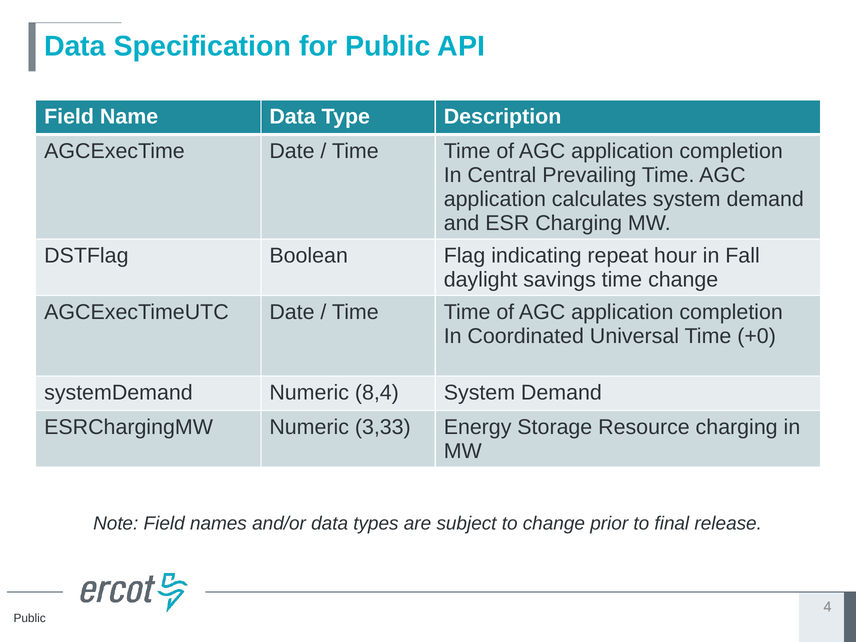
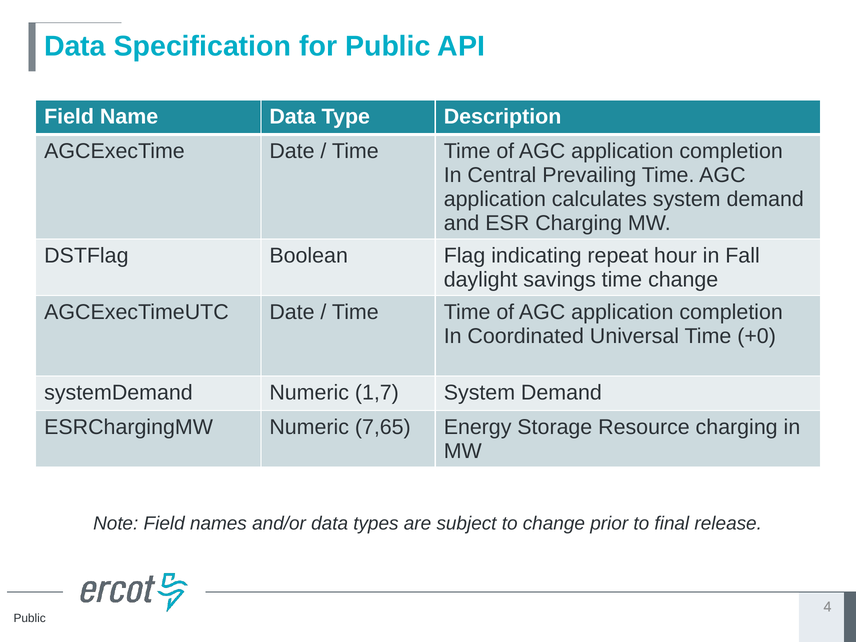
8,4: 8,4 -> 1,7 (377, 393)
3,33: 3,33 -> 7,65 (383, 427)
